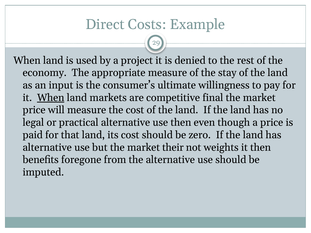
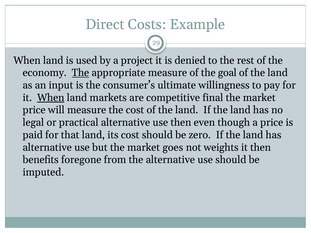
The underline: none -> present (80, 73)
stay: stay -> goal (227, 73)
their: their -> goes (173, 147)
